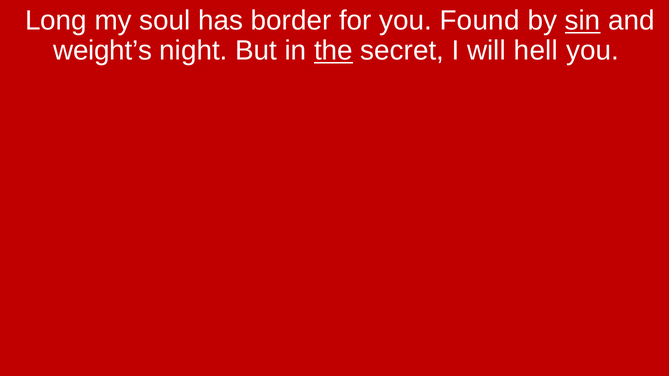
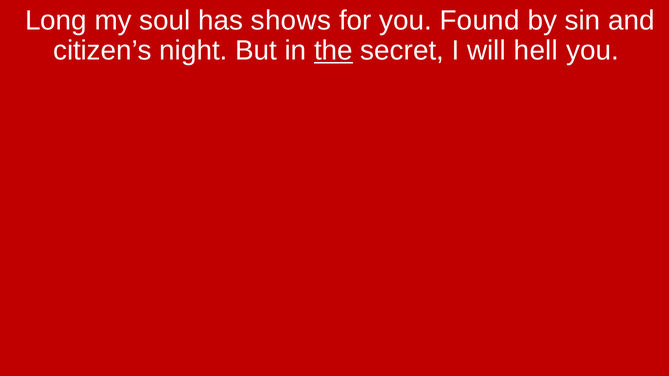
border: border -> shows (291, 21)
sin underline: present -> none (583, 21)
weight’s: weight’s -> citizen’s (102, 51)
